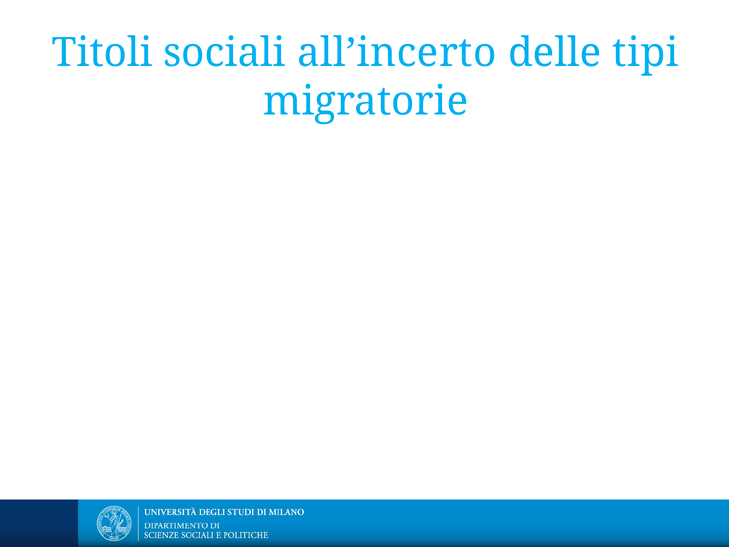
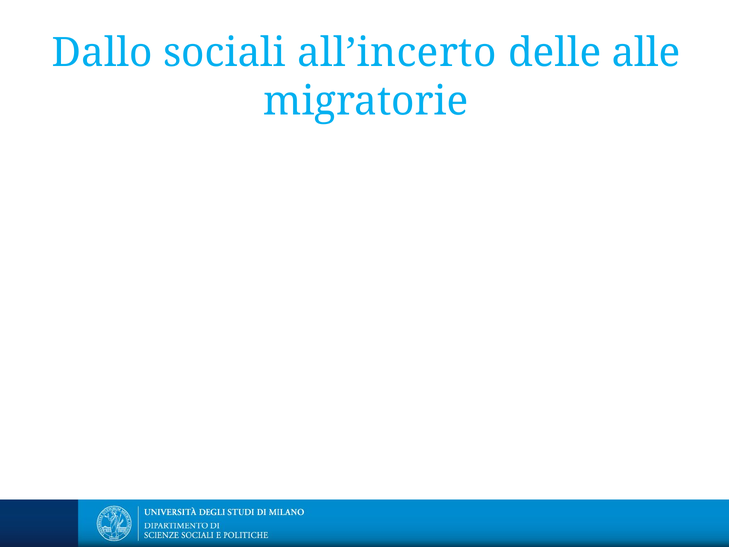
Titoli: Titoli -> Dallo (102, 53)
tipi: tipi -> alle (646, 53)
